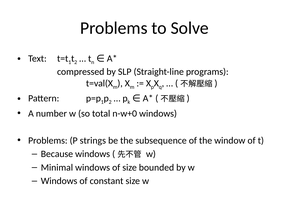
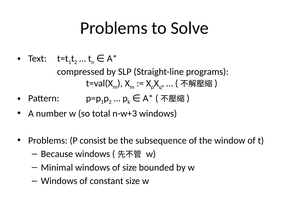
n-w+0: n-w+0 -> n-w+3 (125, 113)
strings: strings -> consist (93, 140)
